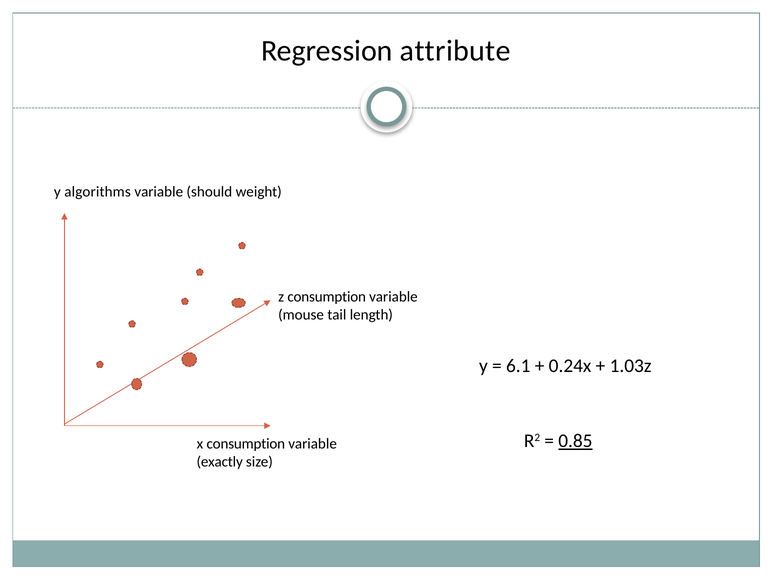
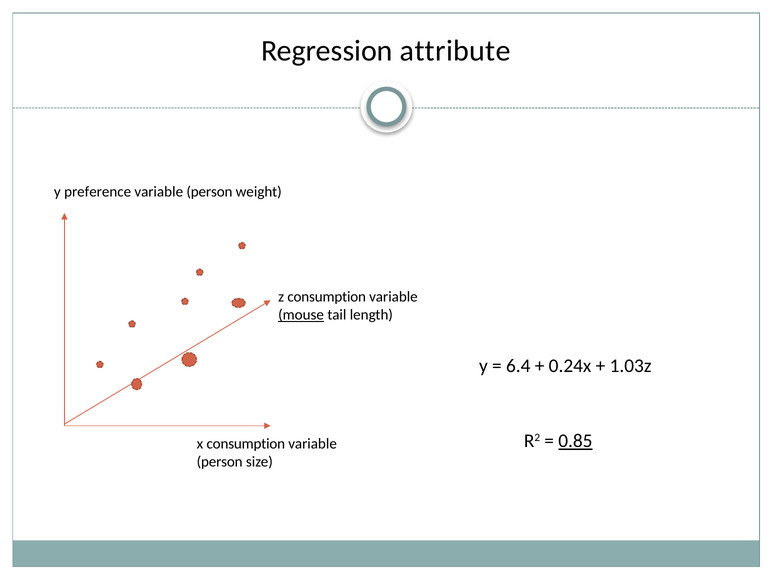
algorithms: algorithms -> preference (98, 192)
should: should -> person (209, 192)
mouse underline: none -> present (301, 315)
6.1: 6.1 -> 6.4 (518, 366)
exactly: exactly -> person (220, 461)
